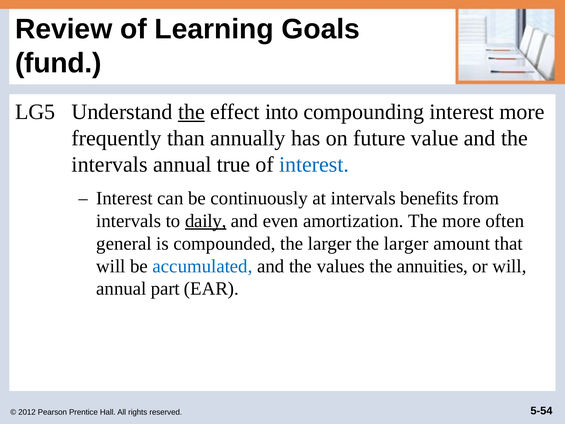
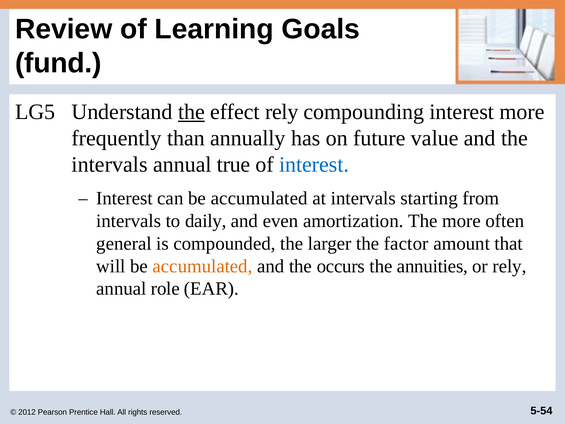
effect into: into -> rely (282, 112)
can be continuously: continuously -> accumulated (259, 198)
benefits: benefits -> starting (429, 198)
daily underline: present -> none (206, 221)
larger the larger: larger -> factor (406, 243)
accumulated colour: blue -> orange (203, 266)
values: values -> occurs (341, 266)
or will: will -> rely (509, 266)
part: part -> role (165, 289)
